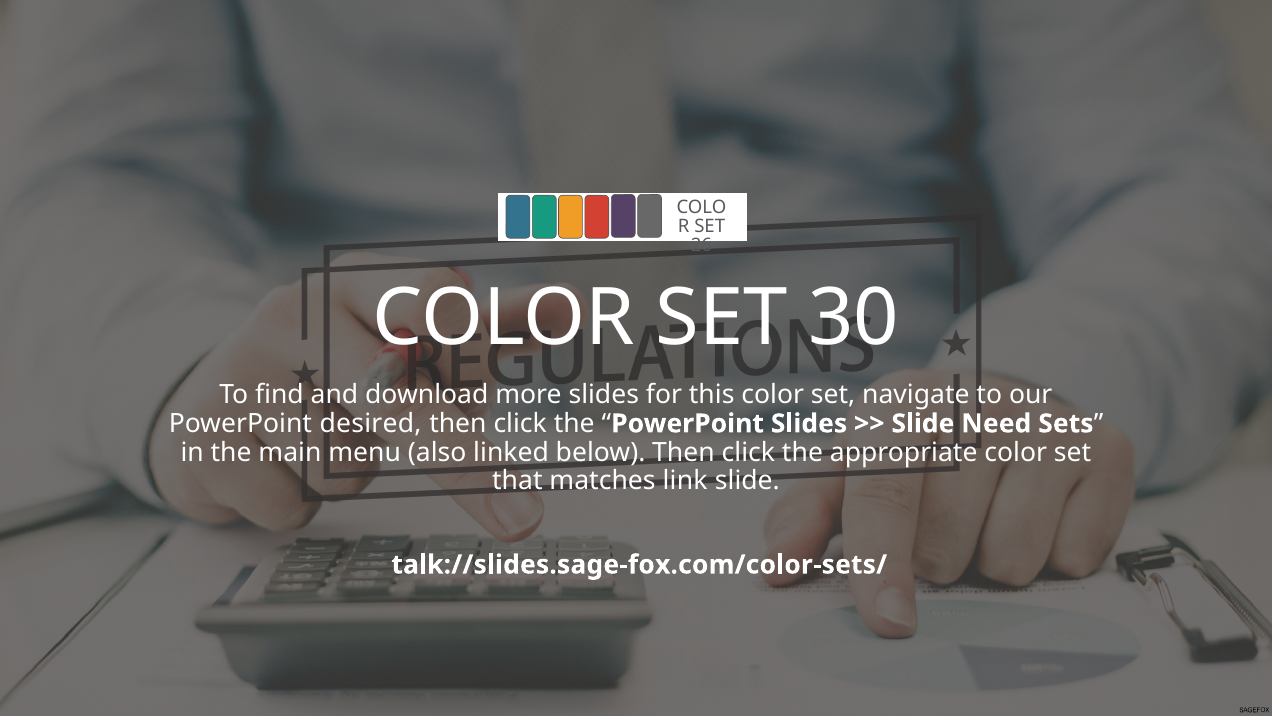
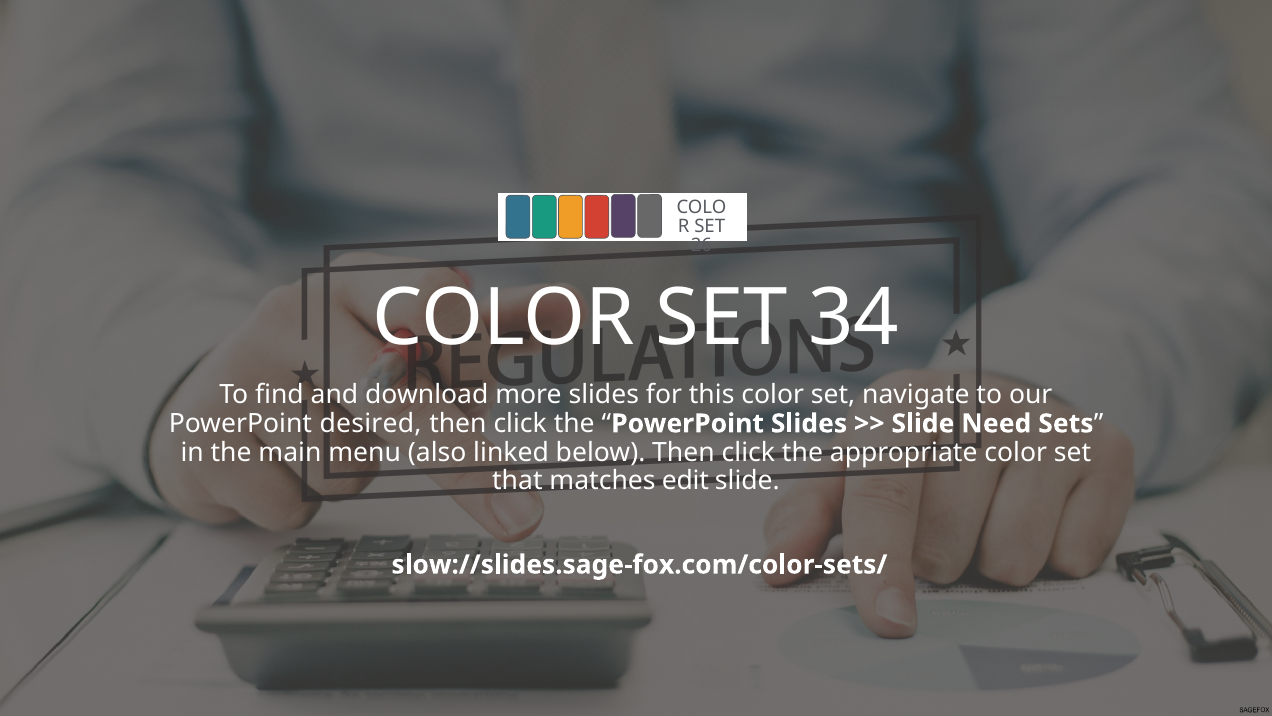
30: 30 -> 34 (854, 318)
link: link -> edit (685, 481)
talk://slides.sage-fox.com/color-sets/: talk://slides.sage-fox.com/color-sets/ -> slow://slides.sage-fox.com/color-sets/ (639, 564)
